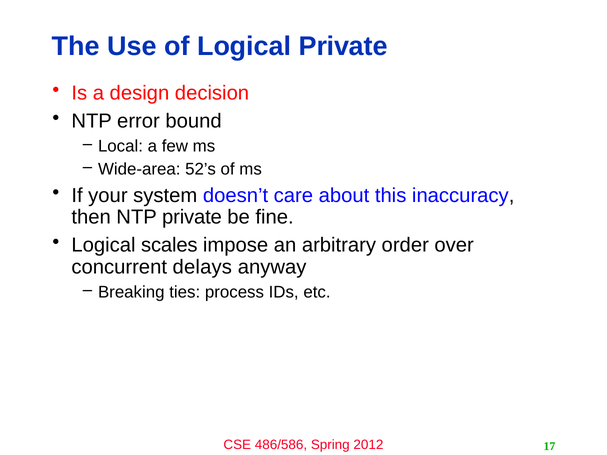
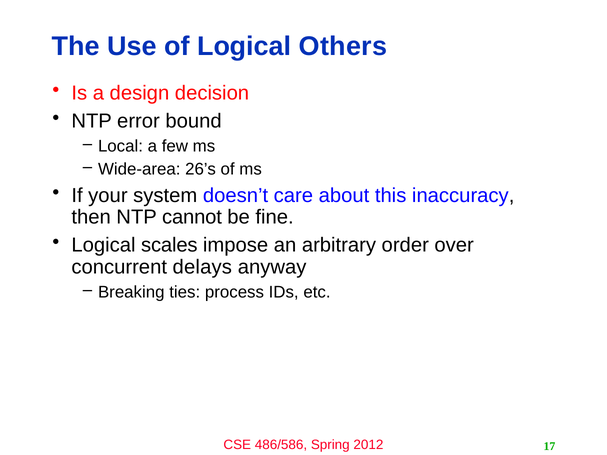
Logical Private: Private -> Others (343, 46)
52’s: 52’s -> 26’s (201, 169)
NTP private: private -> cannot (192, 217)
